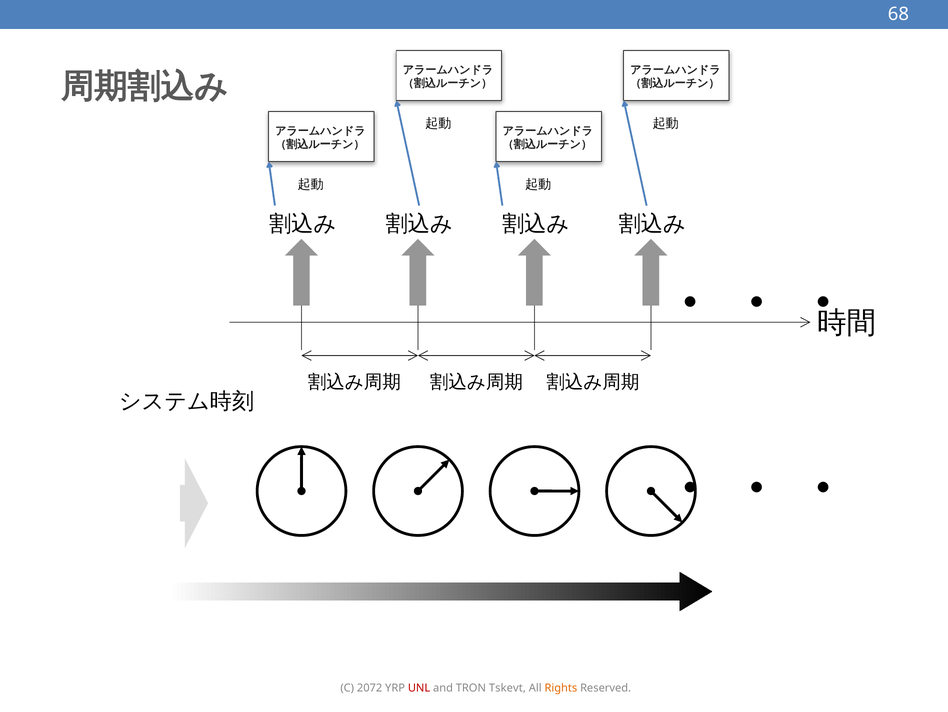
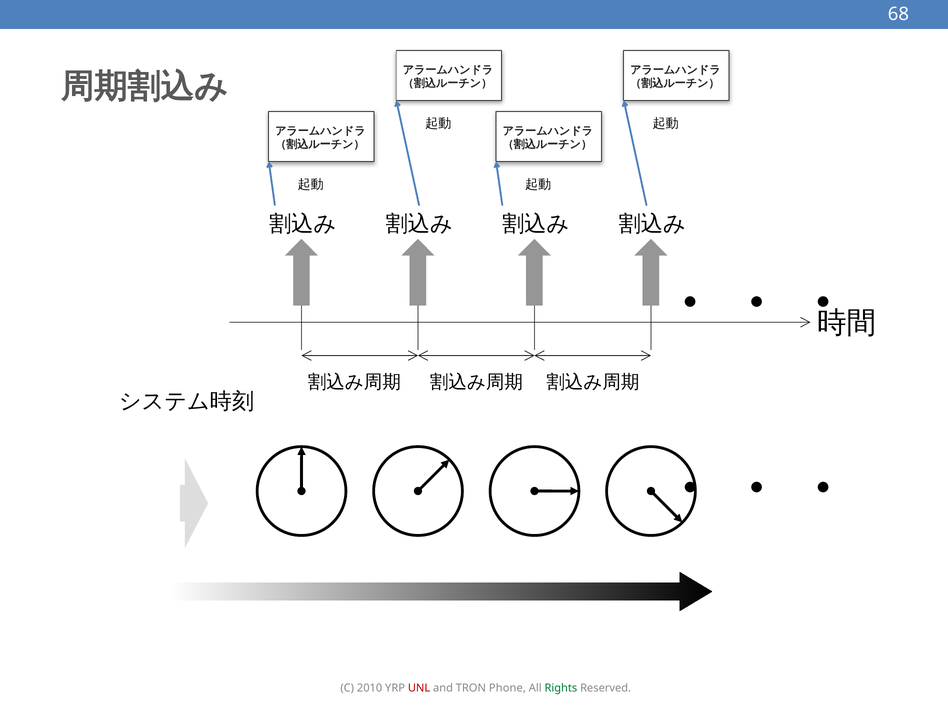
2072: 2072 -> 2010 (370, 687)
Tskevt: Tskevt -> Phone (507, 687)
Rights colour: orange -> green (561, 687)
